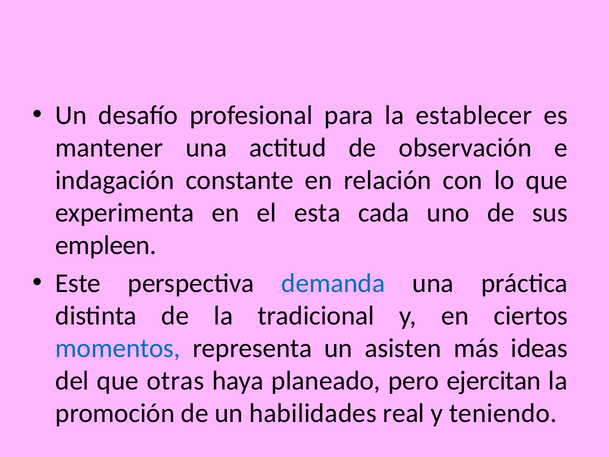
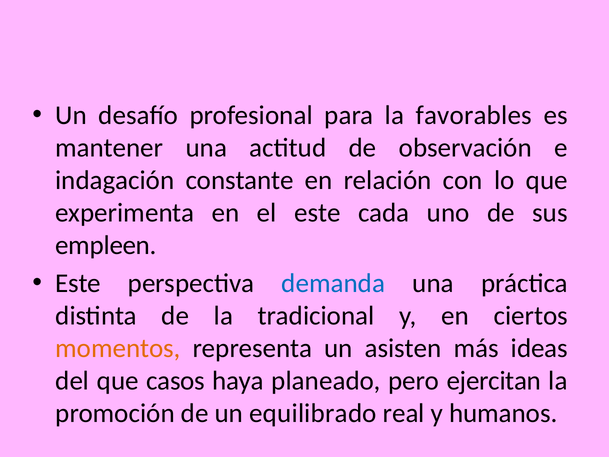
establecer: establecer -> favorables (474, 115)
el esta: esta -> este (317, 213)
momentos colour: blue -> orange (118, 348)
otras: otras -> casos (176, 381)
habilidades: habilidades -> equilibrado (313, 413)
teniendo: teniendo -> humanos (503, 413)
